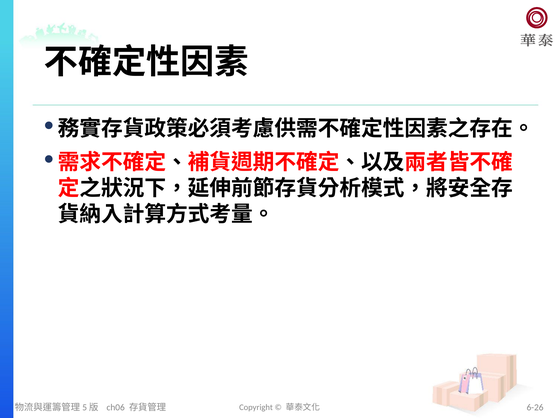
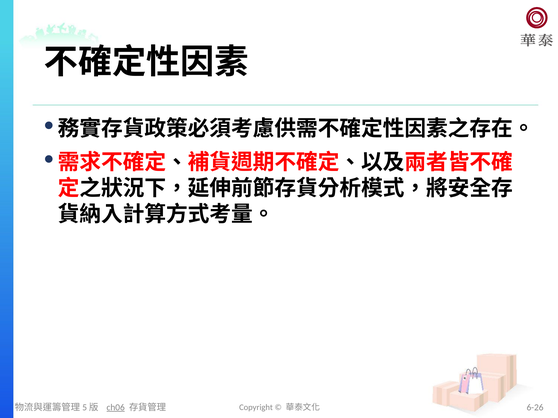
ch06 underline: none -> present (116, 408)
